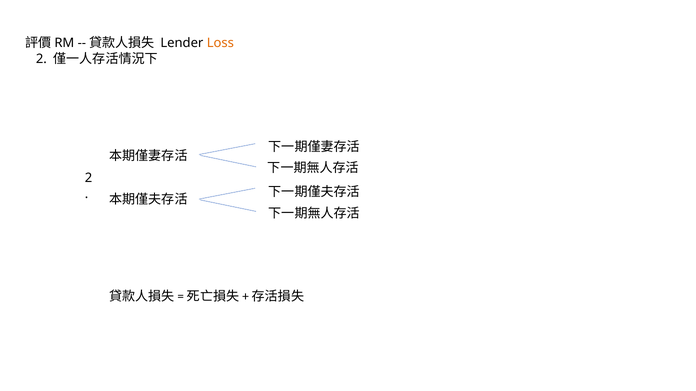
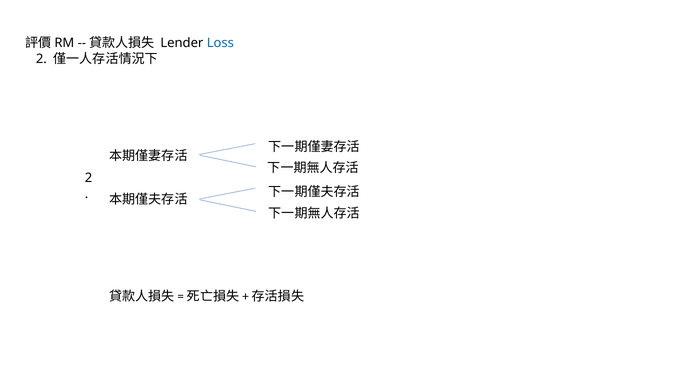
Loss colour: orange -> blue (220, 43)
